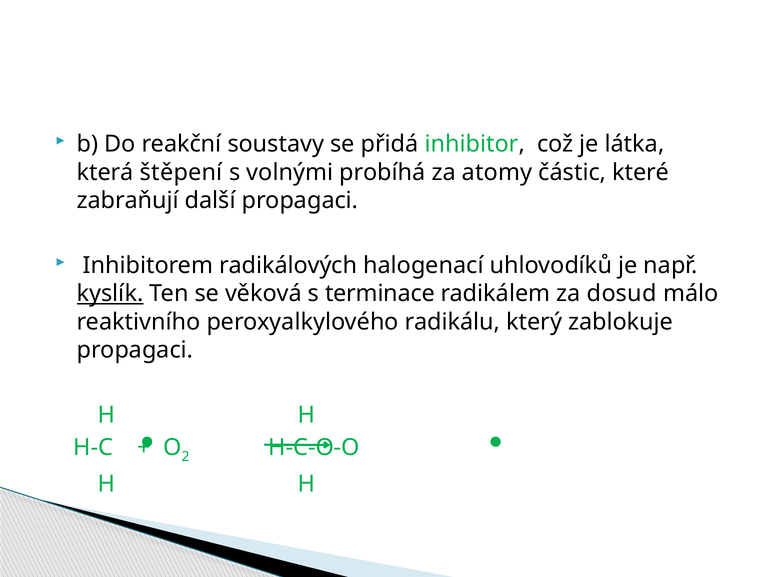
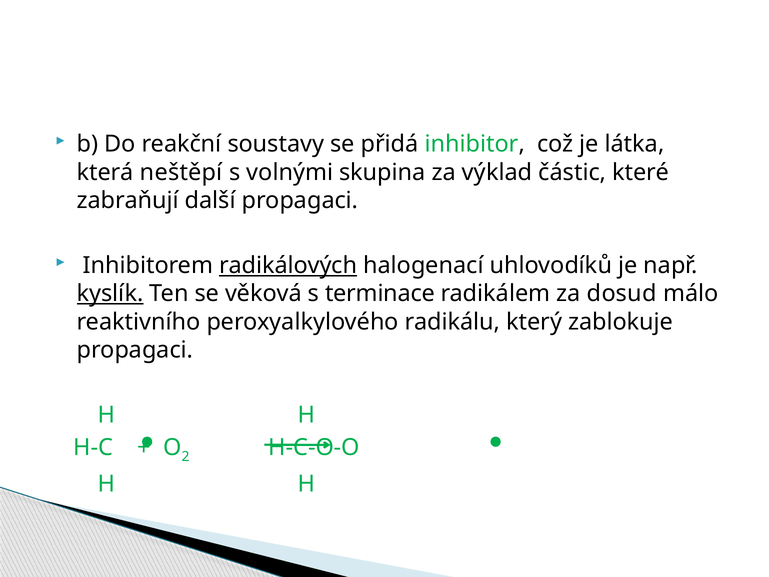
štěpení: štěpení -> neštěpí (181, 172)
probíhá: probíhá -> skupina (382, 172)
atomy: atomy -> výklad (497, 172)
radikálových underline: none -> present (288, 265)
